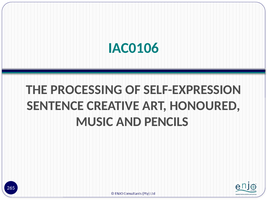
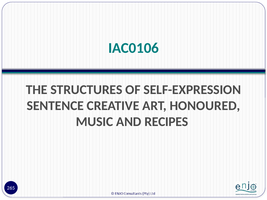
PROCESSING: PROCESSING -> STRUCTURES (86, 90)
PENCILS: PENCILS -> RECIPES (166, 122)
